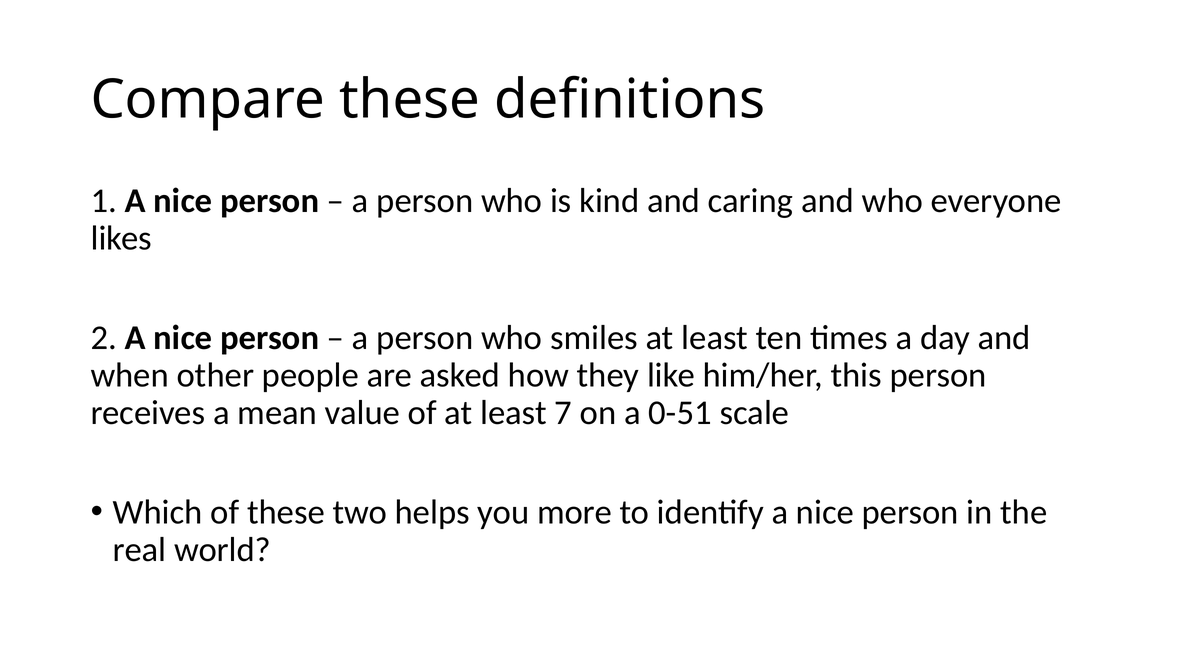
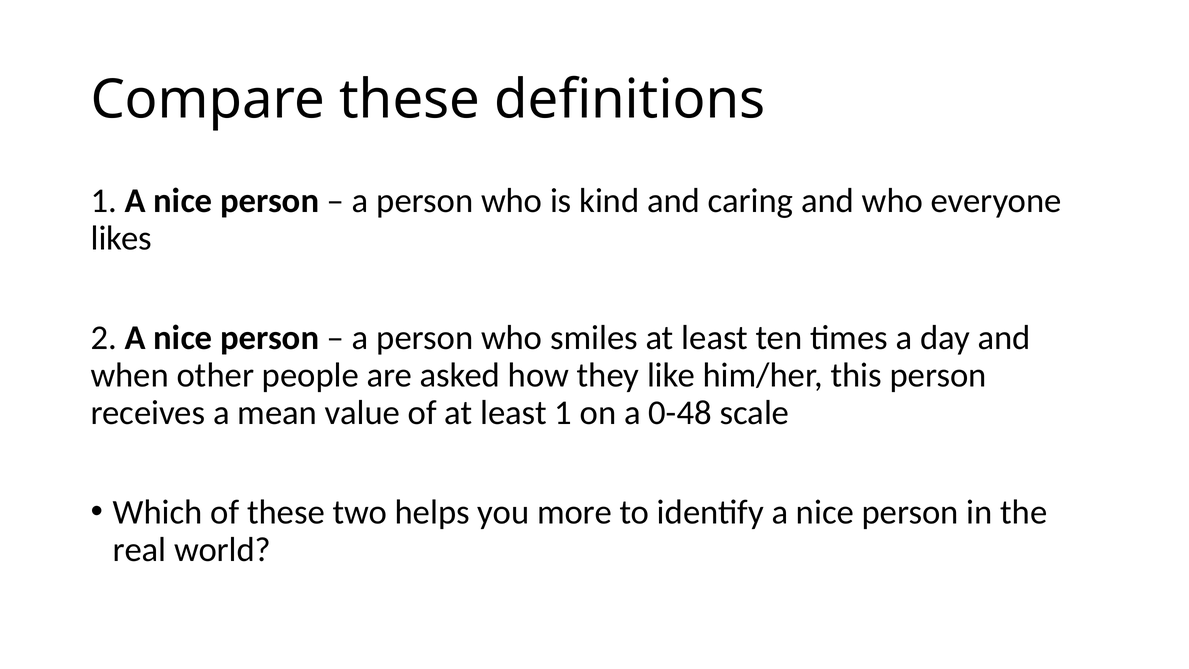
least 7: 7 -> 1 (563, 413)
0-51: 0-51 -> 0-48 (680, 413)
